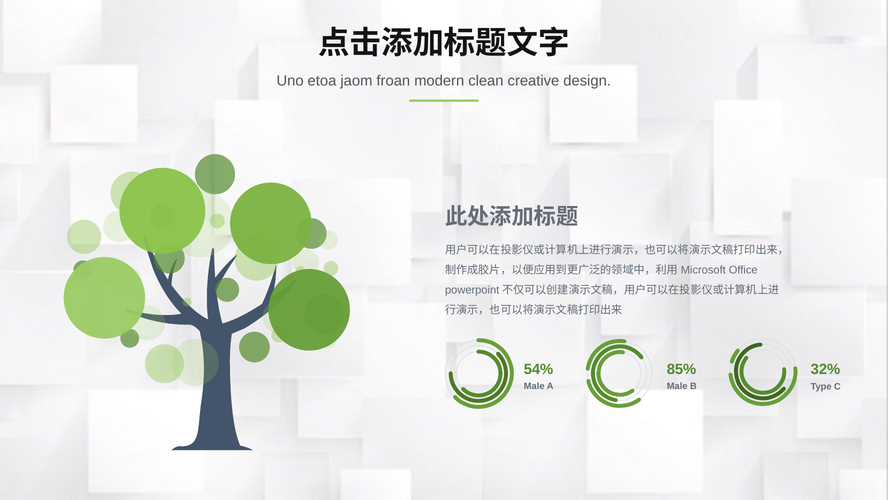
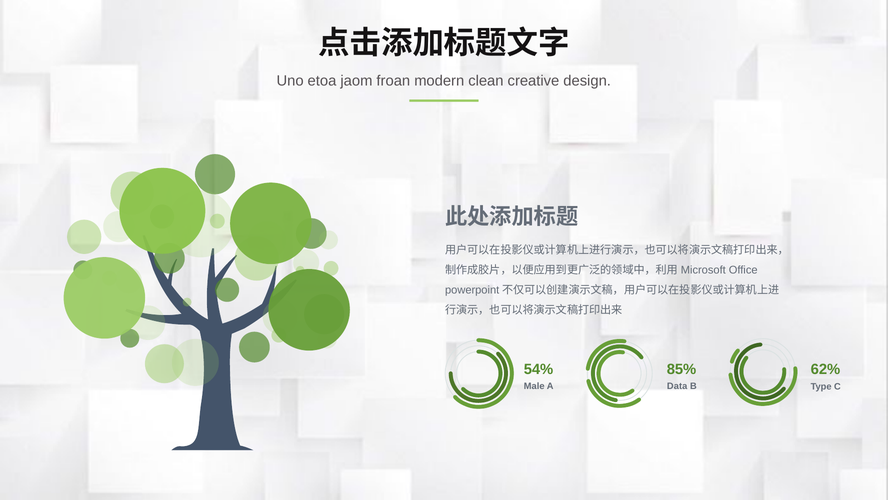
32%: 32% -> 62% (825, 369)
Male: Male -> Data (677, 386)
